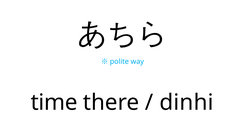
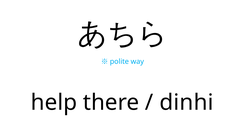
time: time -> help (54, 102)
